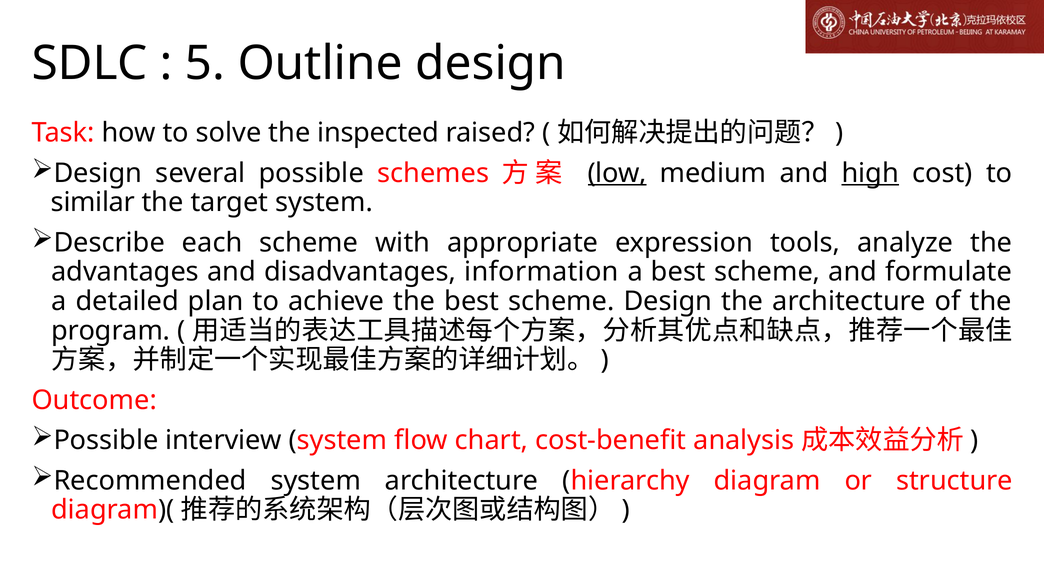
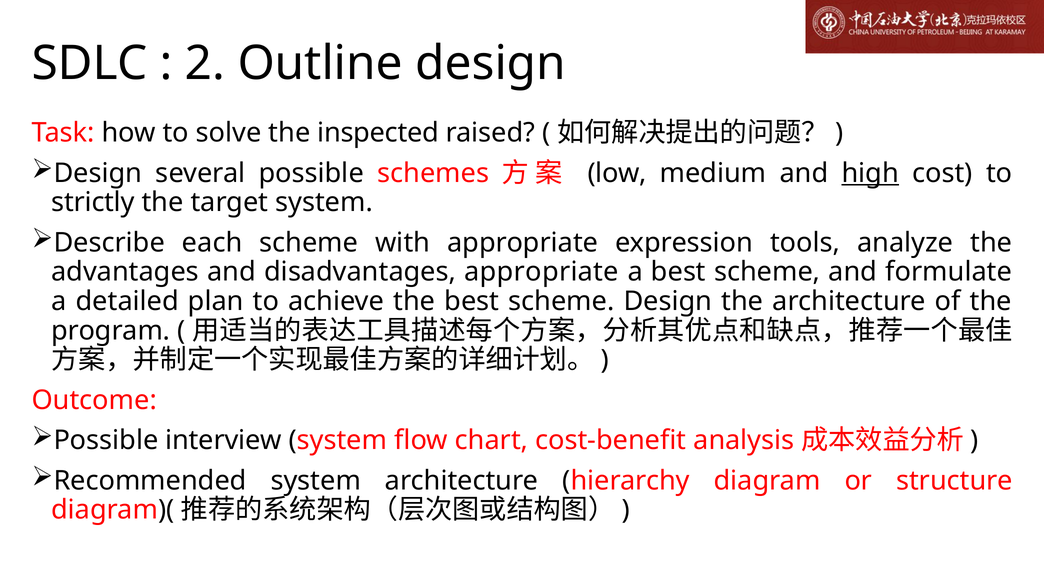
5: 5 -> 2 (205, 63)
low underline: present -> none (617, 173)
similar: similar -> strictly (93, 203)
disadvantages information: information -> appropriate (542, 272)
